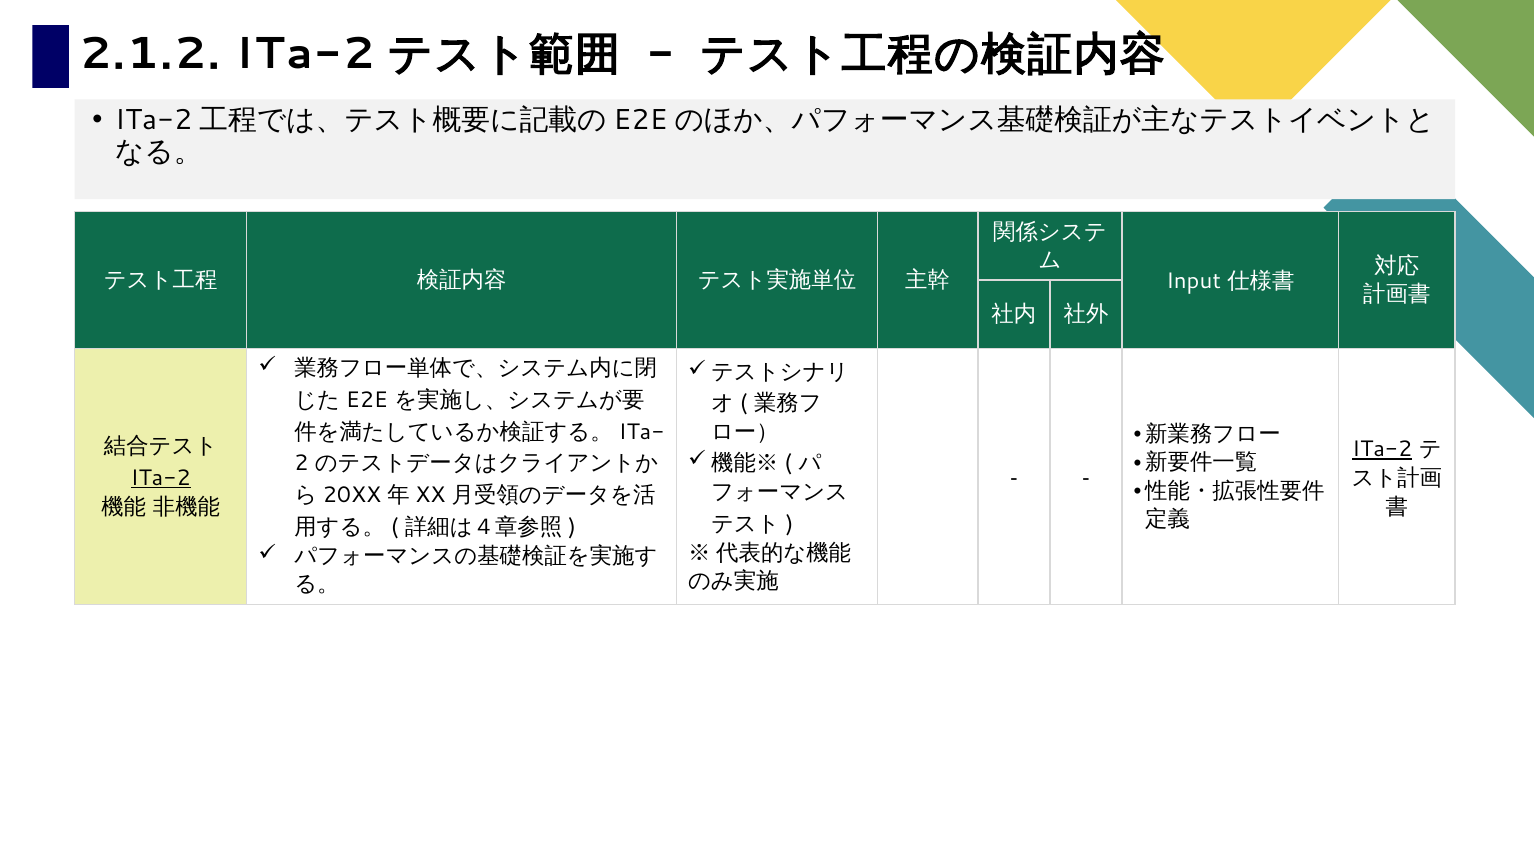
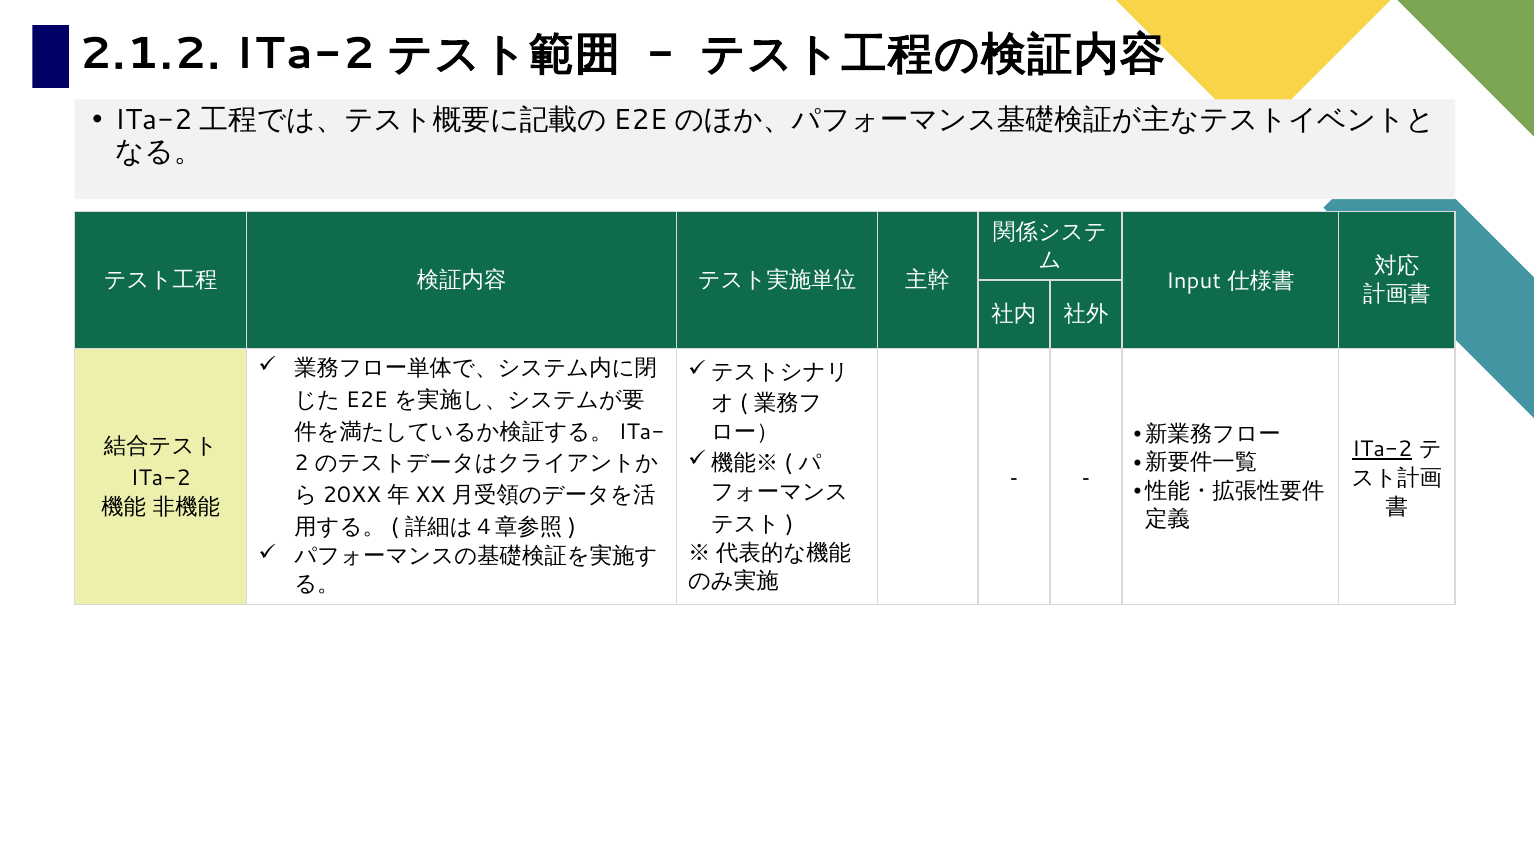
ITa-2 underline: present -> none (161, 478)
